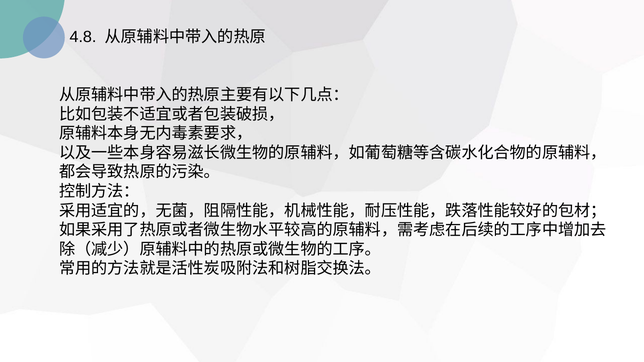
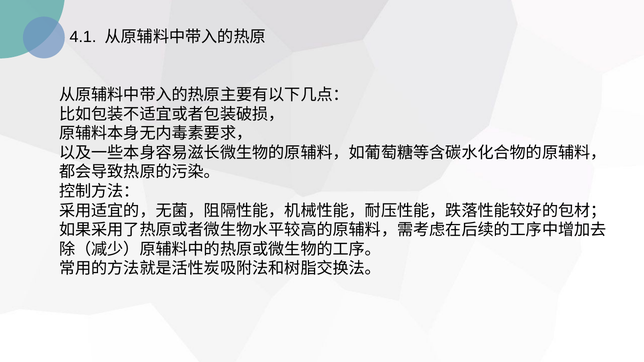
4.8: 4.8 -> 4.1 (83, 37)
